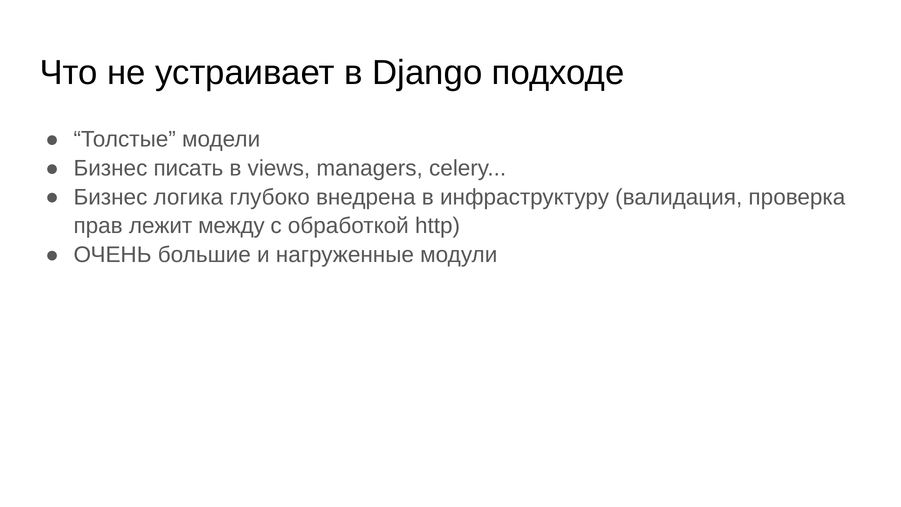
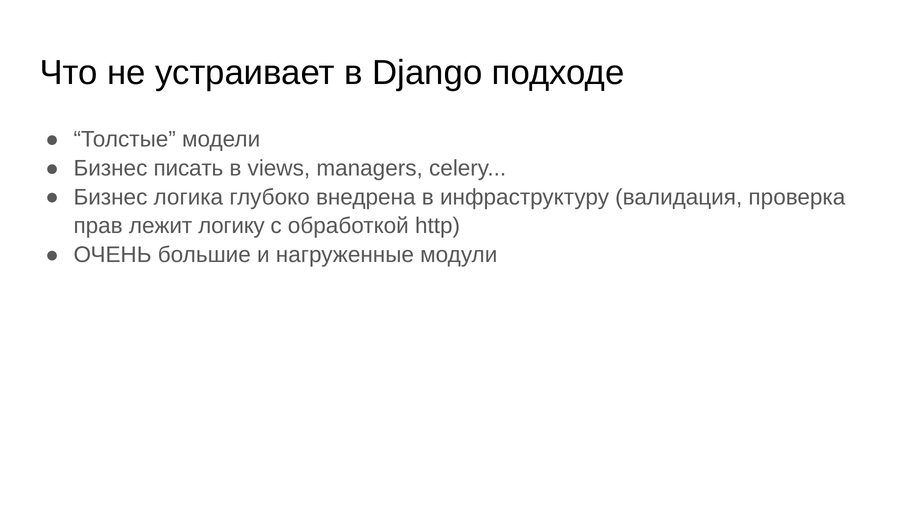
между: между -> логику (231, 226)
